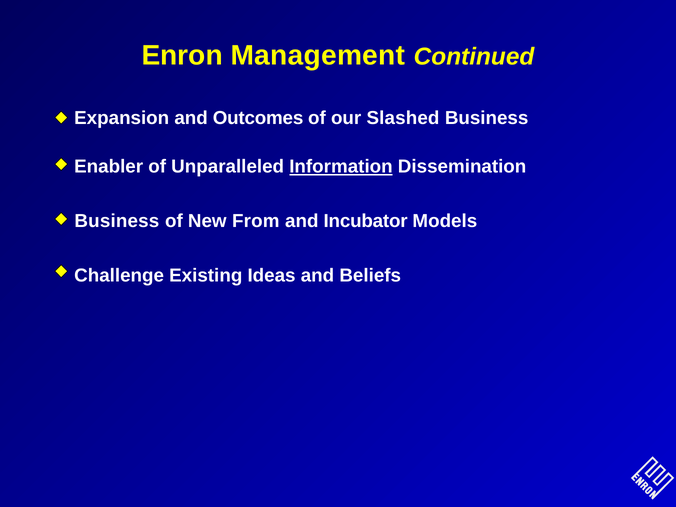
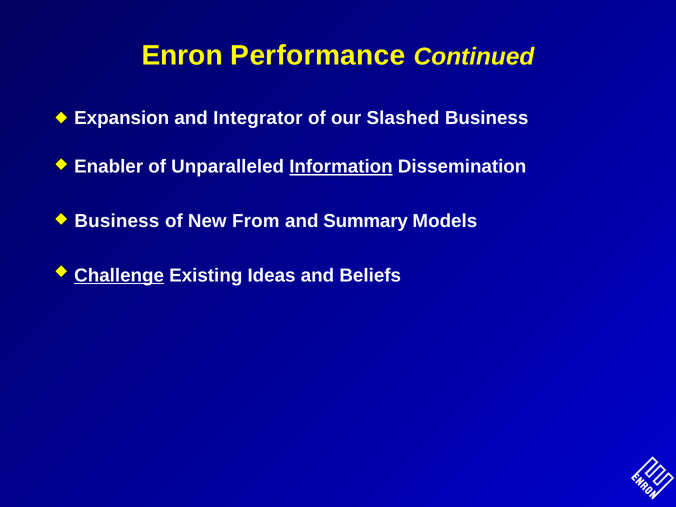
Management: Management -> Performance (318, 55)
Outcomes: Outcomes -> Integrator (258, 118)
Incubator: Incubator -> Summary (366, 221)
Challenge underline: none -> present (119, 275)
